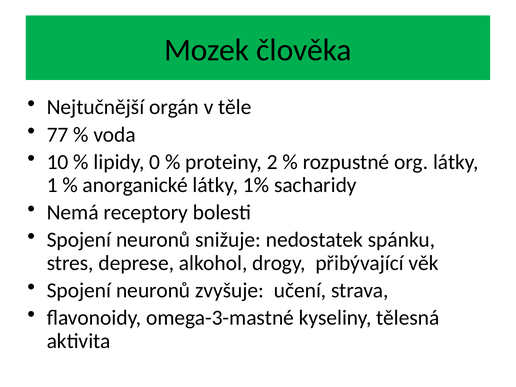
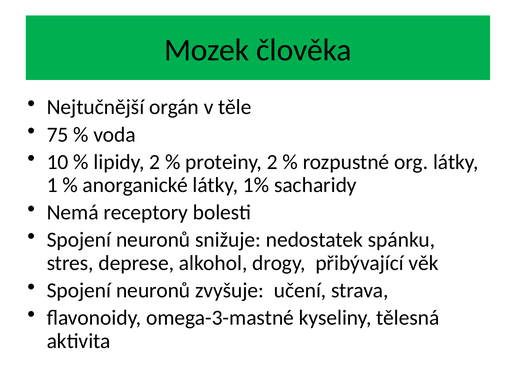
77: 77 -> 75 (58, 135)
lipidy 0: 0 -> 2 (155, 162)
